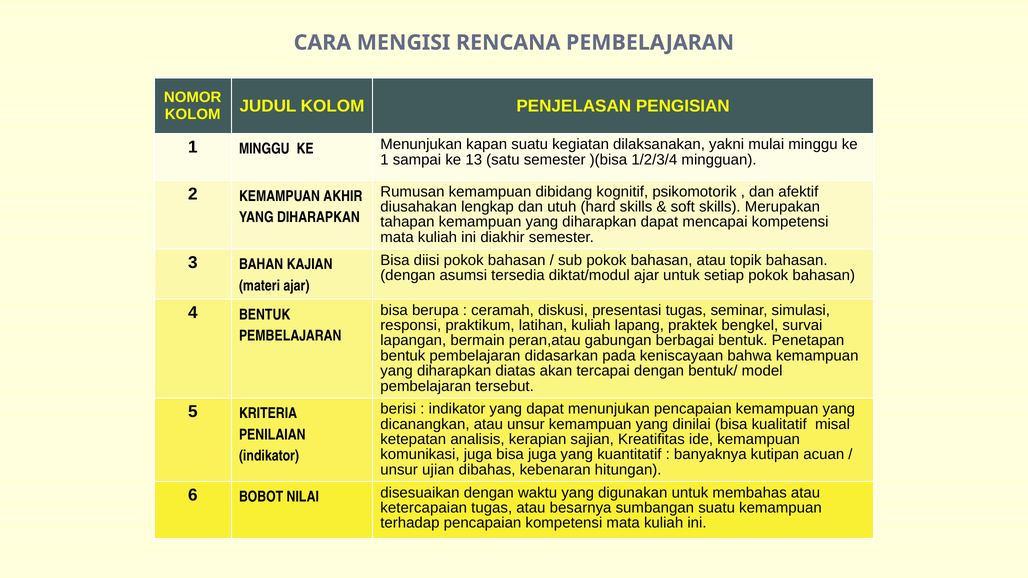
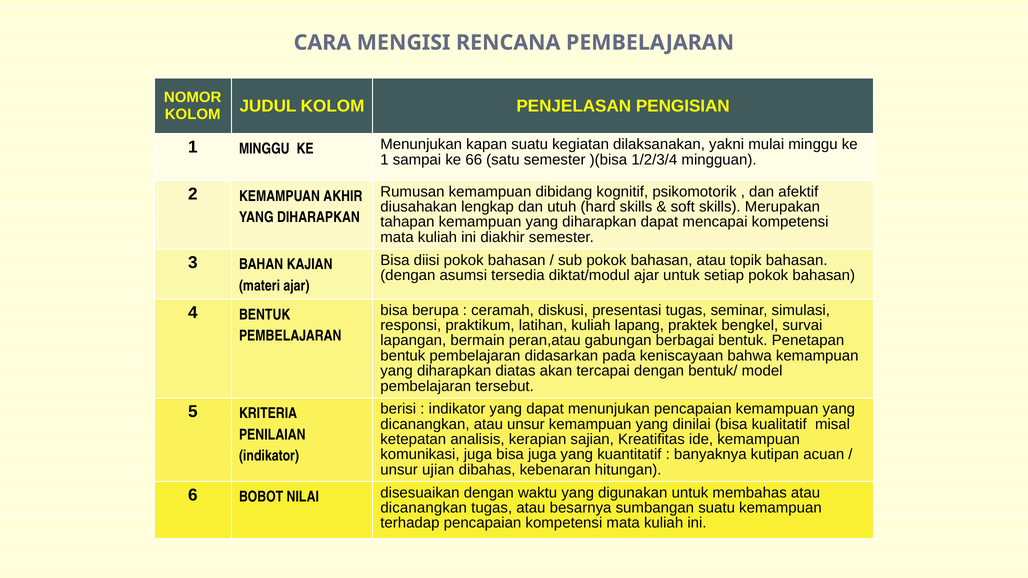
13: 13 -> 66 (474, 160)
ketercapaian: ketercapaian -> dicanangkan (424, 508)
